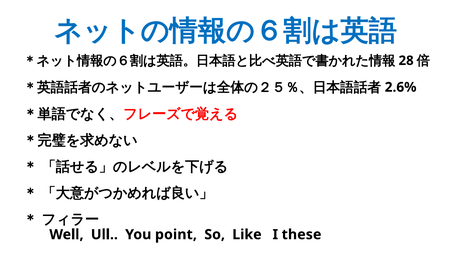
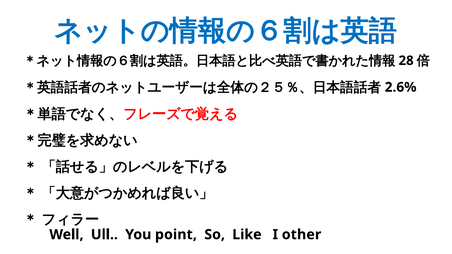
these: these -> other (302, 235)
